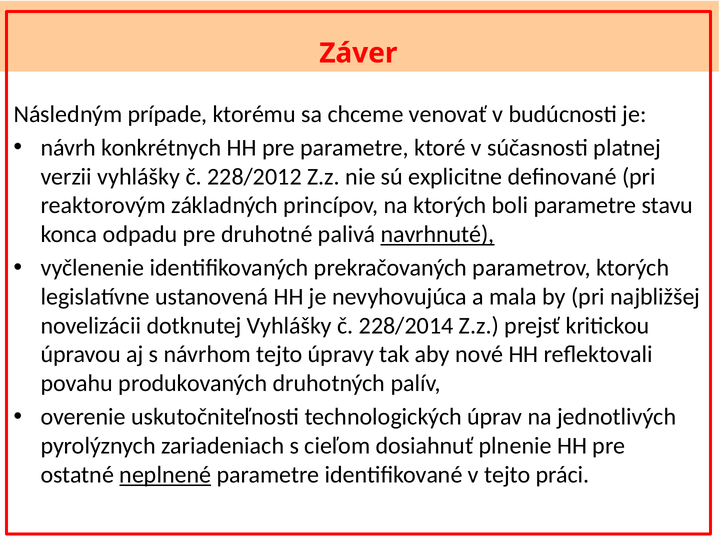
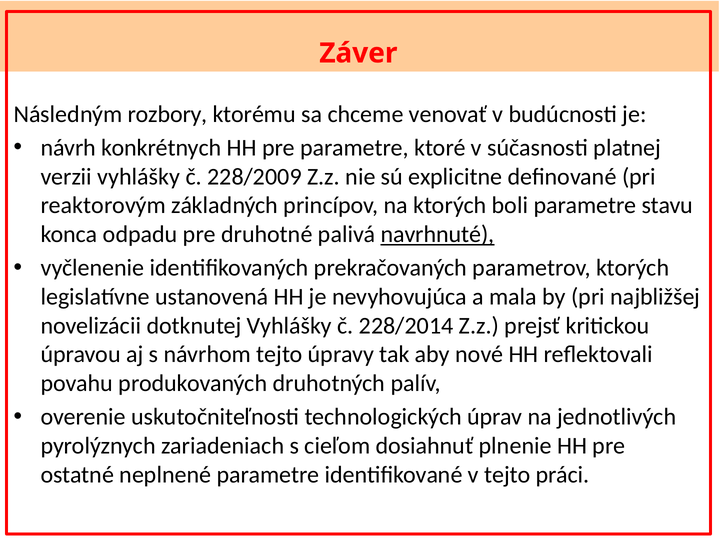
prípade: prípade -> rozbory (168, 114)
228/2012: 228/2012 -> 228/2009 (254, 177)
neplnené underline: present -> none (165, 475)
